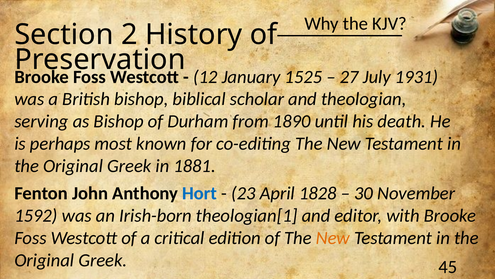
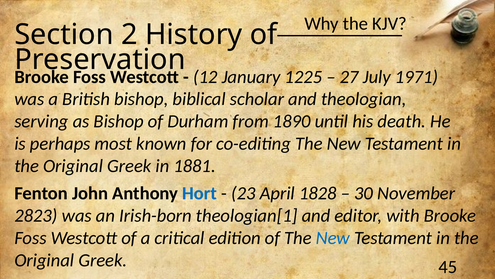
1525: 1525 -> 1225 (303, 77)
1931: 1931 -> 1971 (417, 77)
1592: 1592 -> 2823 (36, 215)
New colour: orange -> blue (333, 237)
